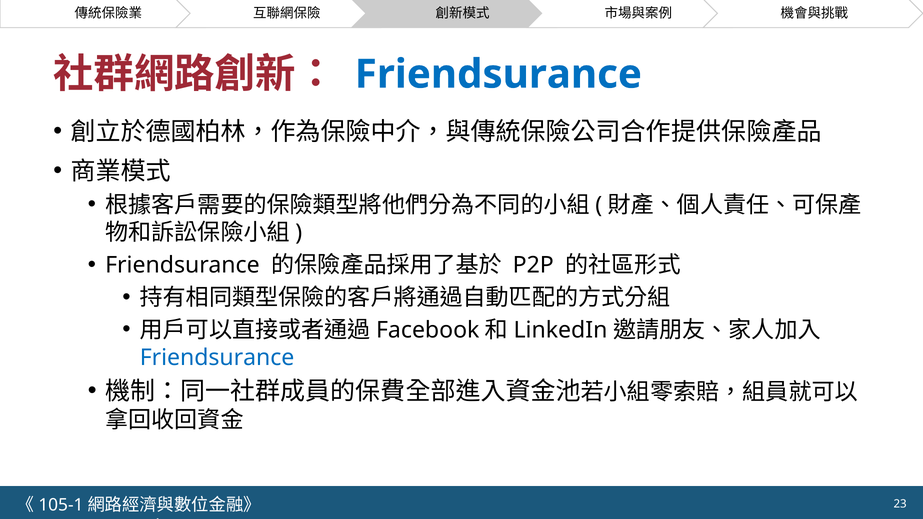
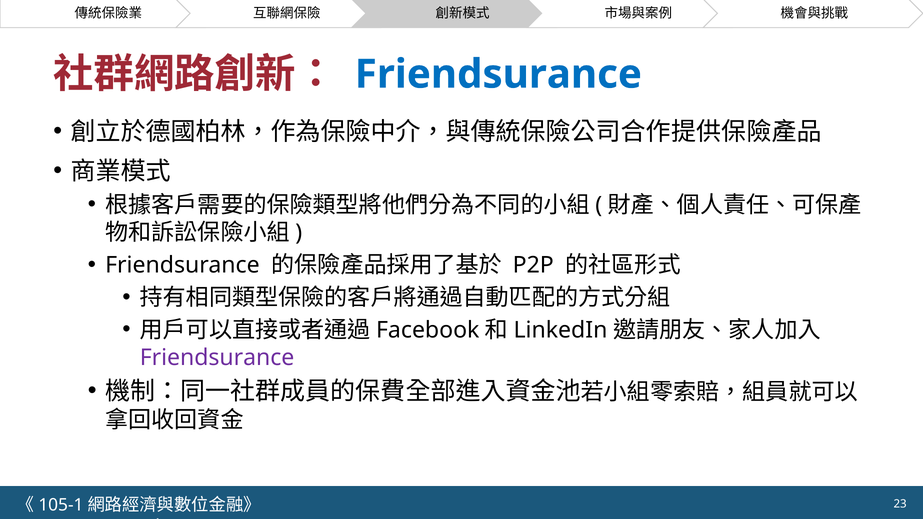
Friendsurance colour: blue -> purple (217, 358)
